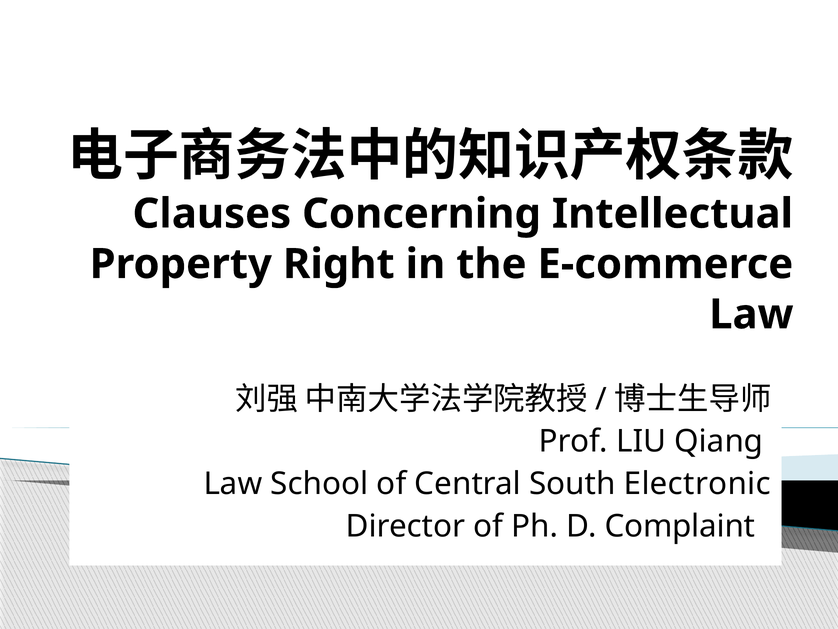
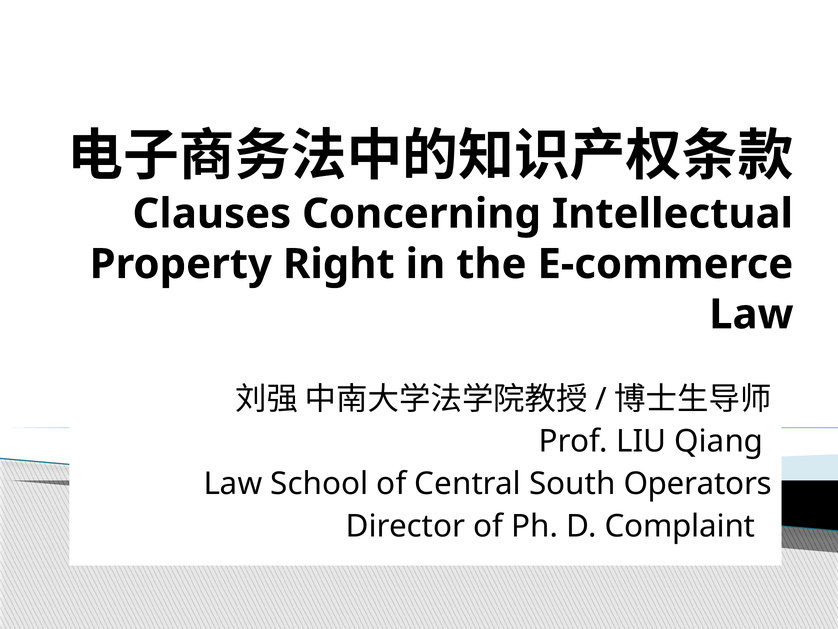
Electronic: Electronic -> Operators (698, 484)
